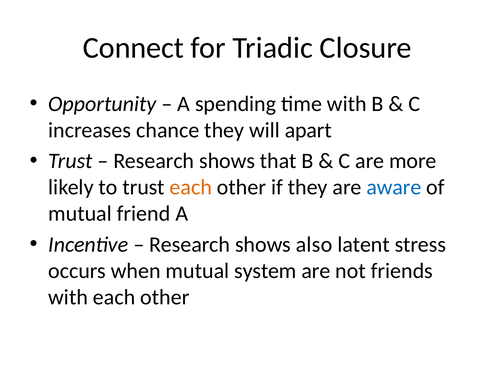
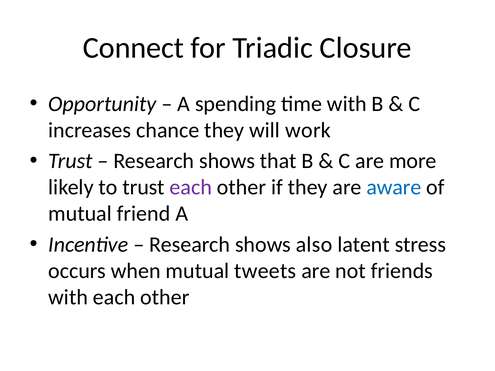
apart: apart -> work (308, 130)
each colour: orange -> purple (191, 187)
system: system -> tweets (265, 271)
